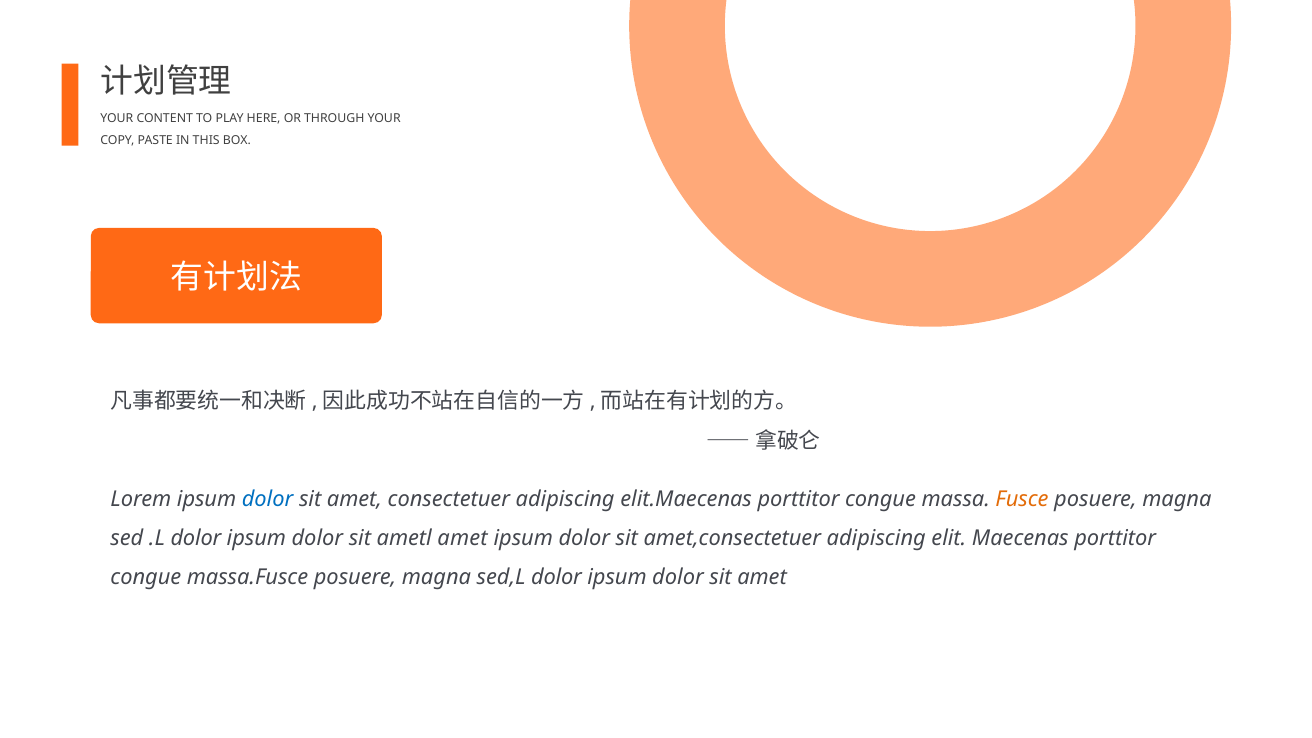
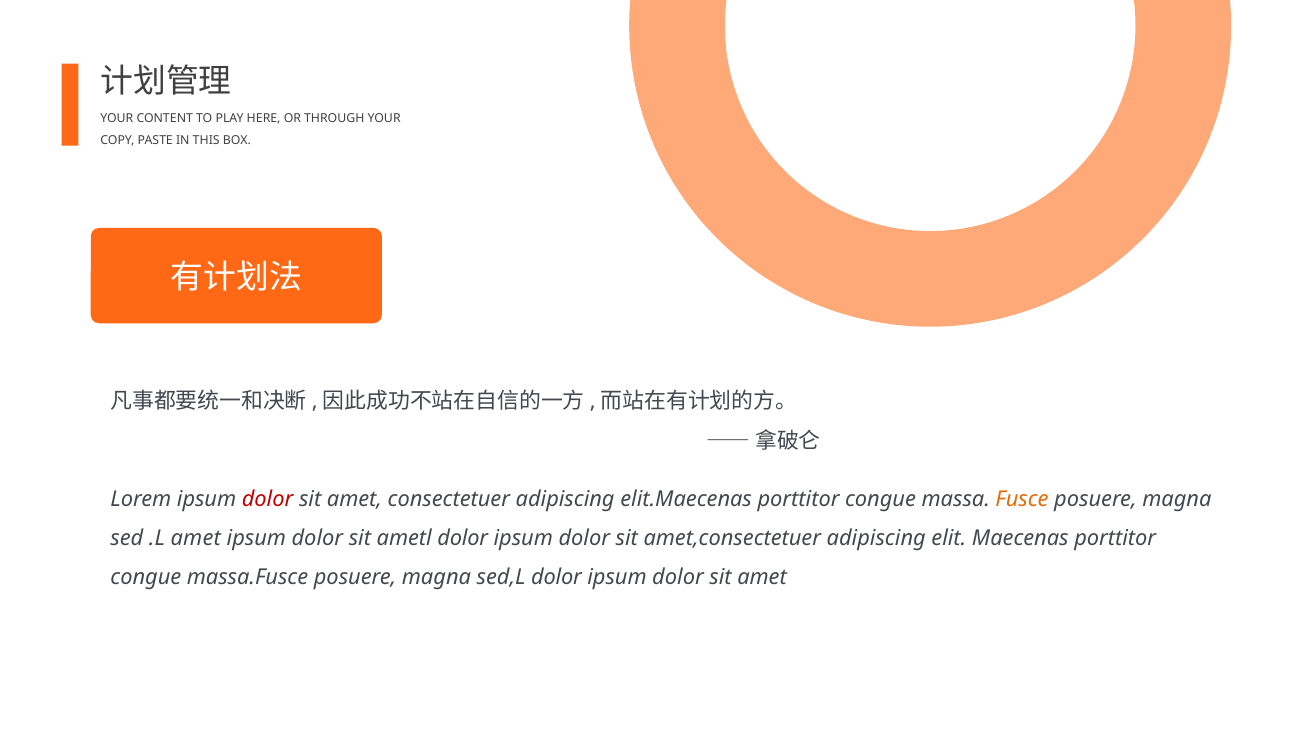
dolor colour: blue -> red (268, 499)
.L dolor: dolor -> amet (196, 538)
ametl amet: amet -> dolor (463, 538)
